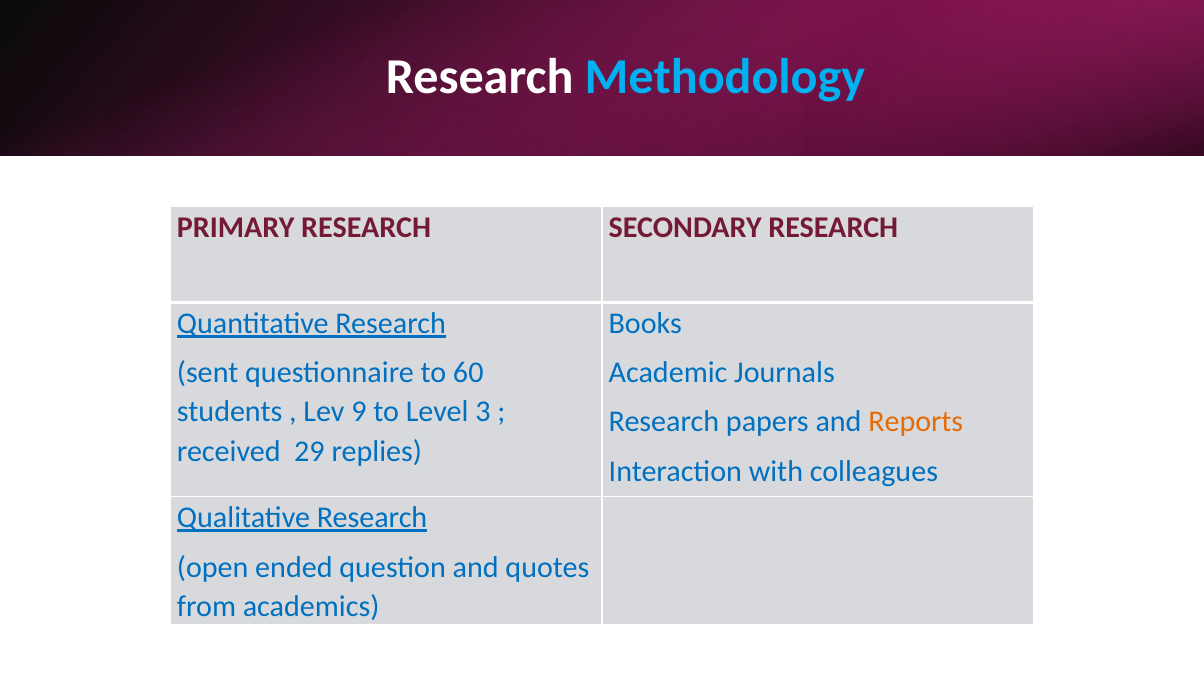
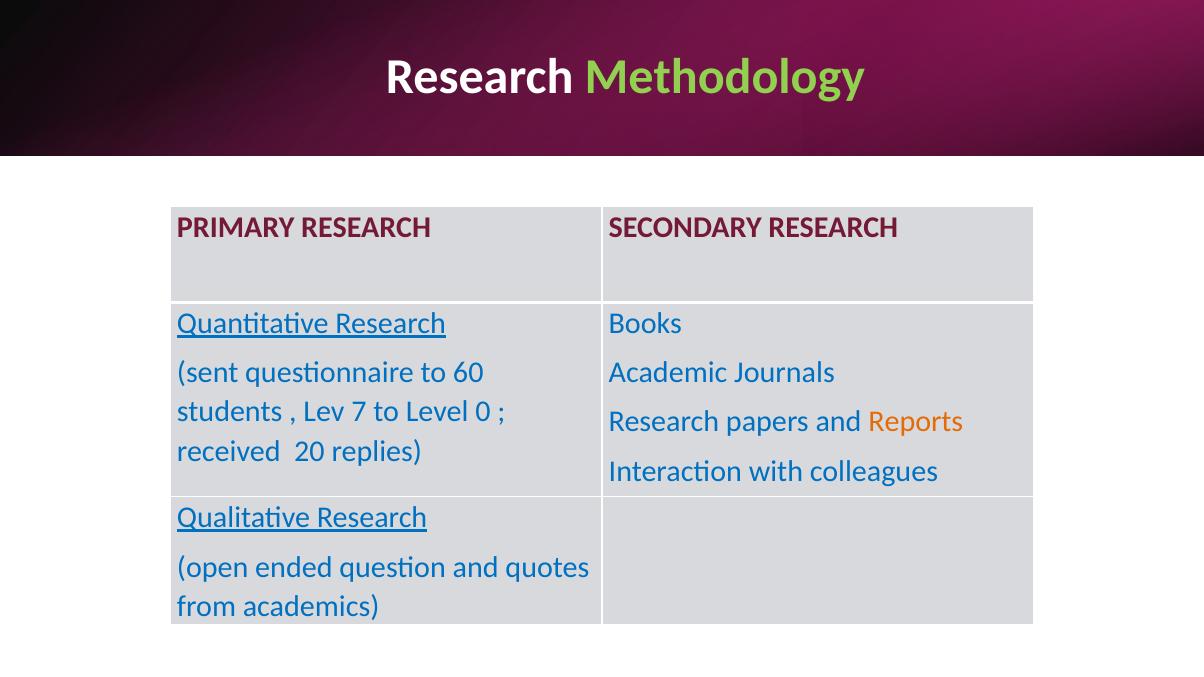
Methodology colour: light blue -> light green (725, 77)
9: 9 -> 7 (359, 412)
3: 3 -> 0 (483, 412)
29: 29 -> 20 (309, 451)
